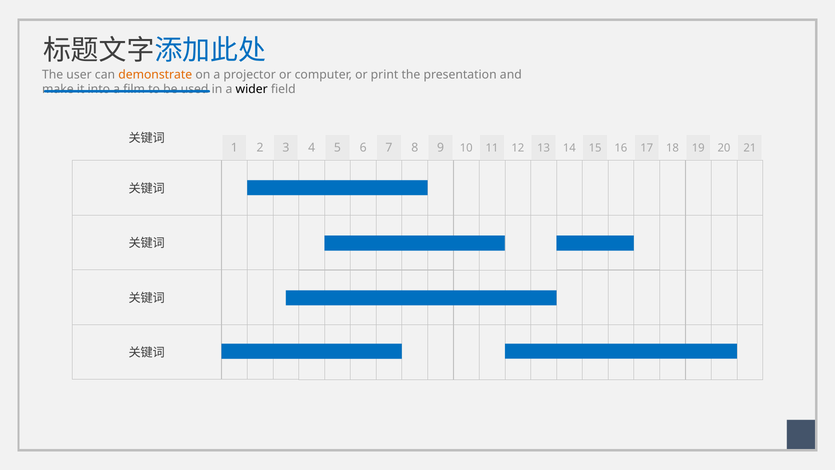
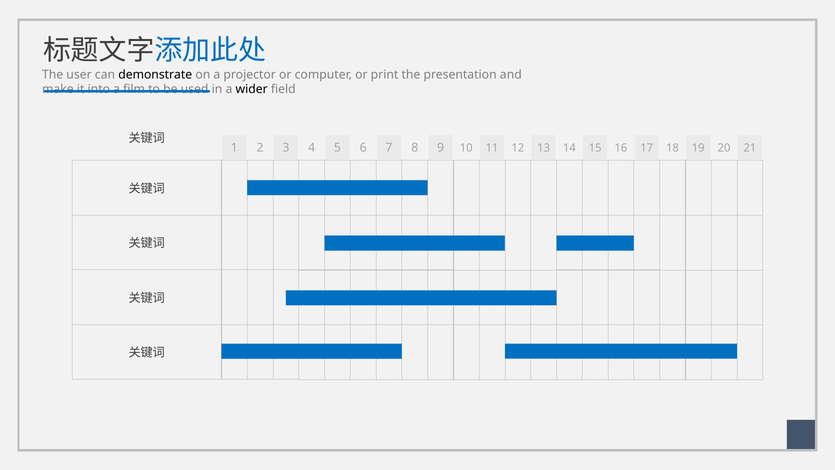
demonstrate colour: orange -> black (155, 74)
